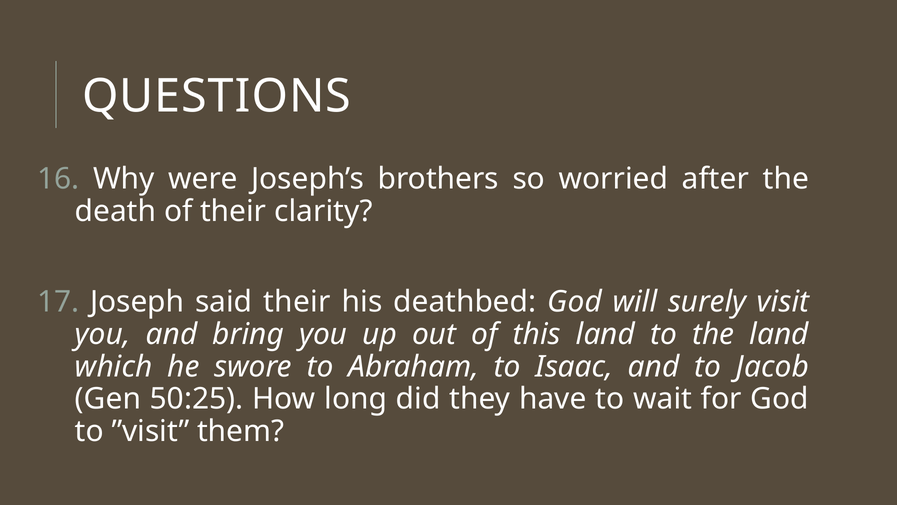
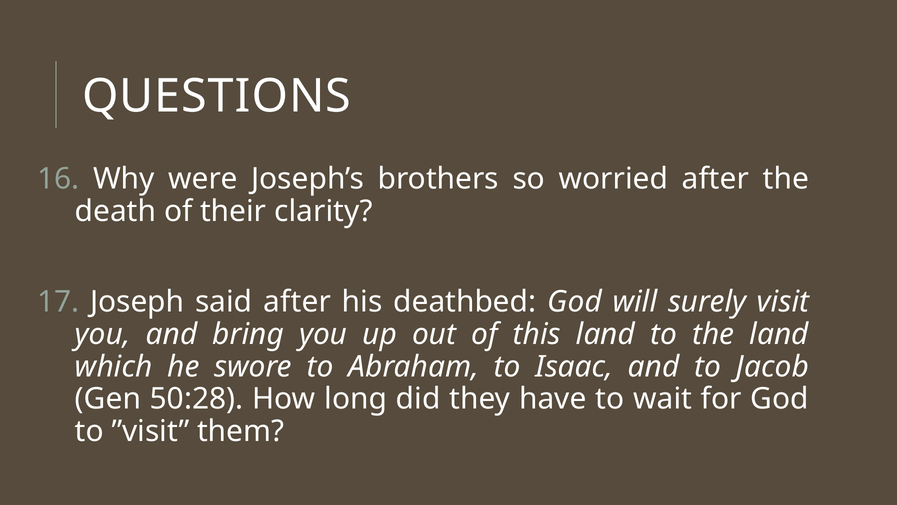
said their: their -> after (297, 302)
50:25: 50:25 -> 50:28 (197, 399)
